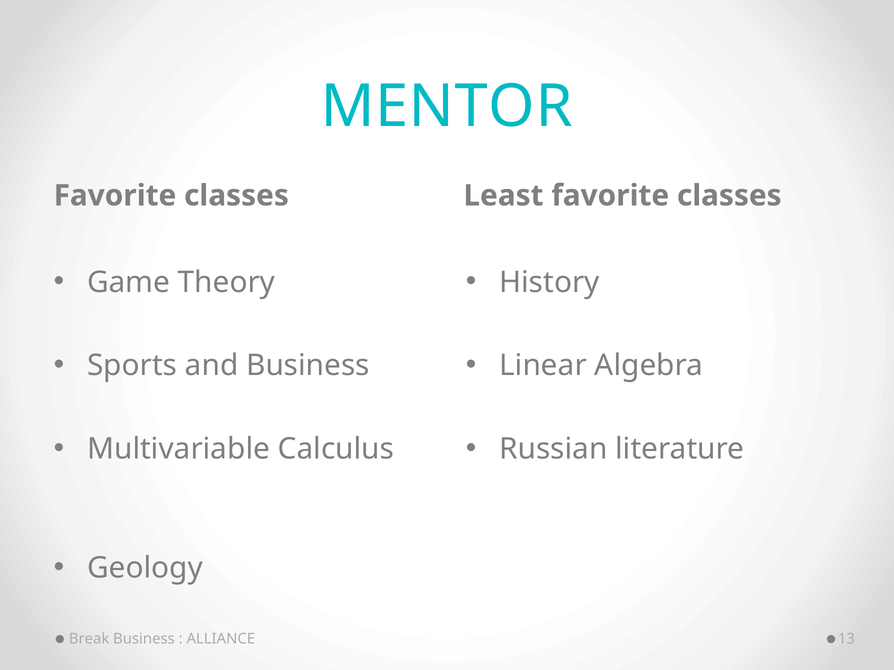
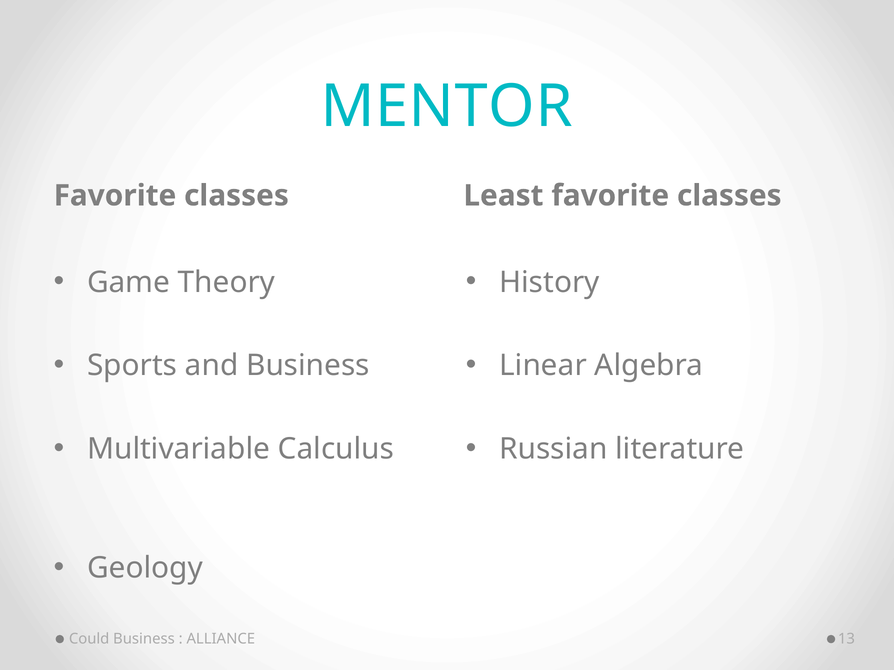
Break: Break -> Could (89, 639)
